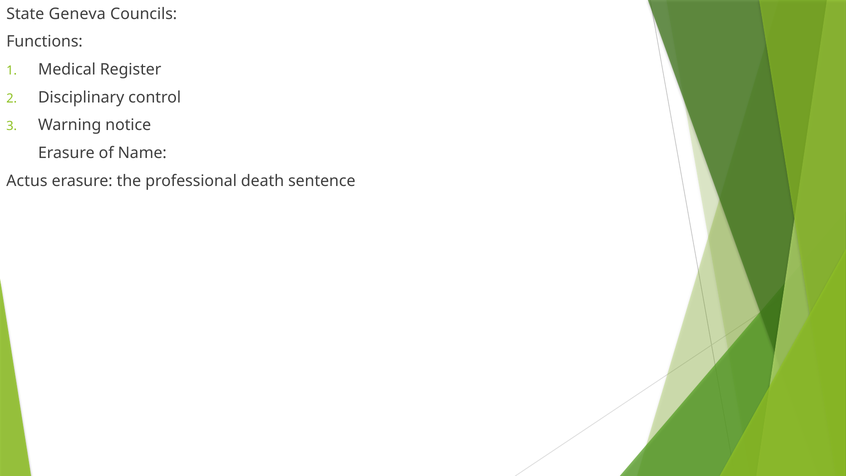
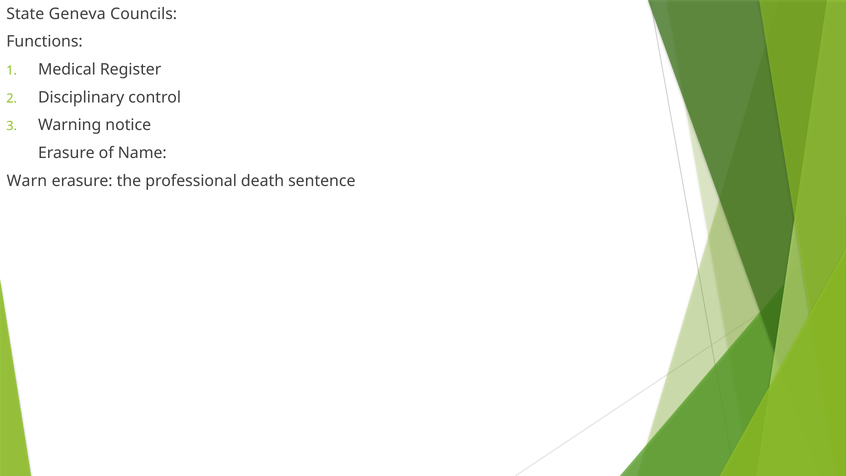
Actus: Actus -> Warn (27, 181)
